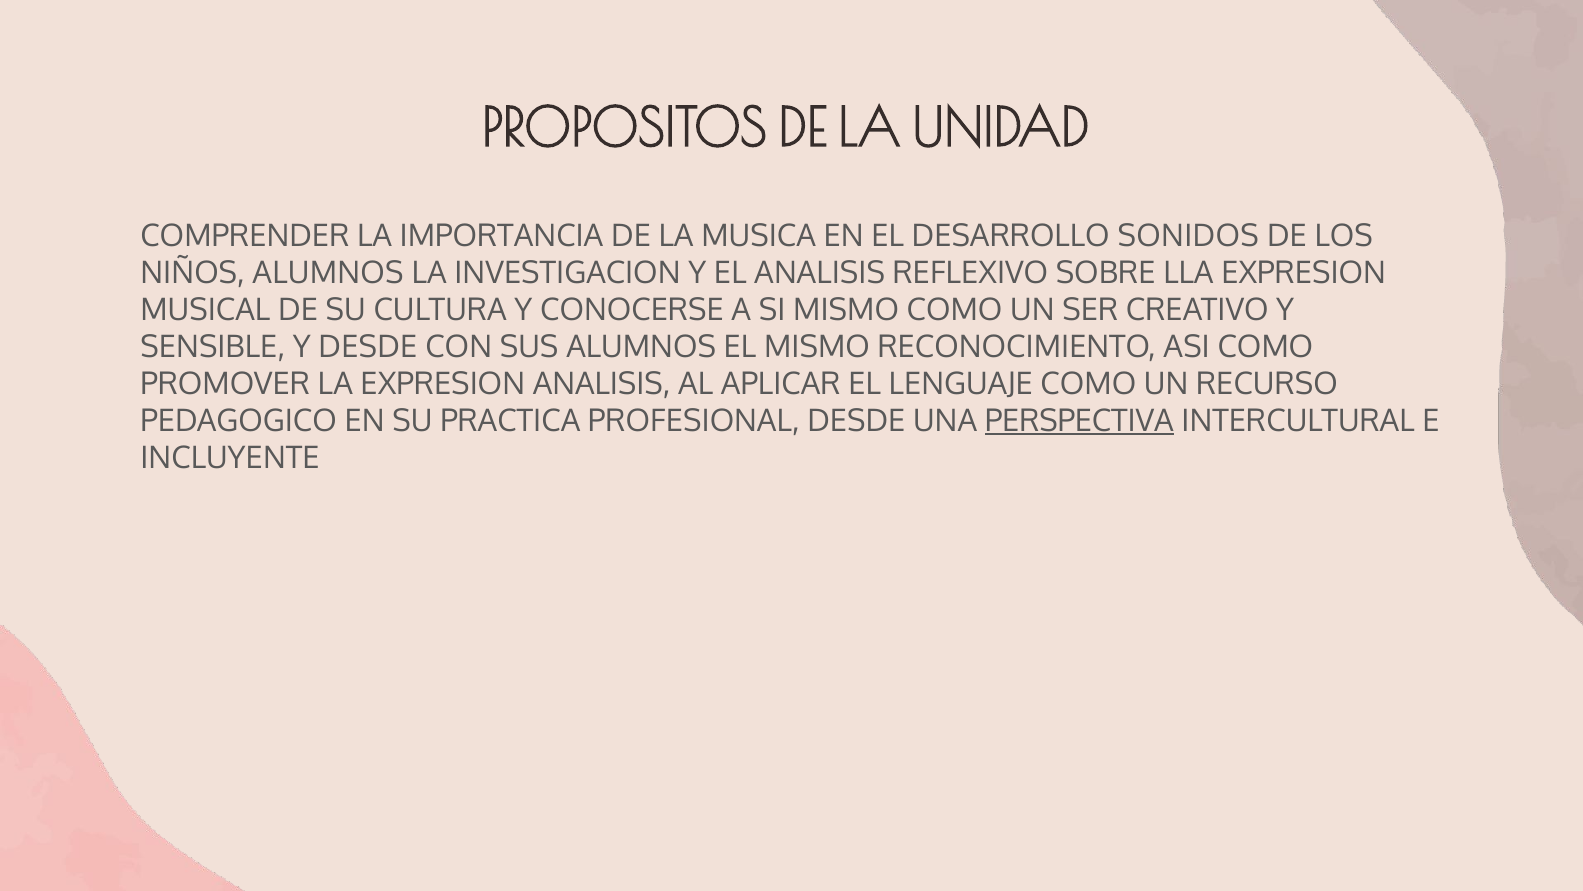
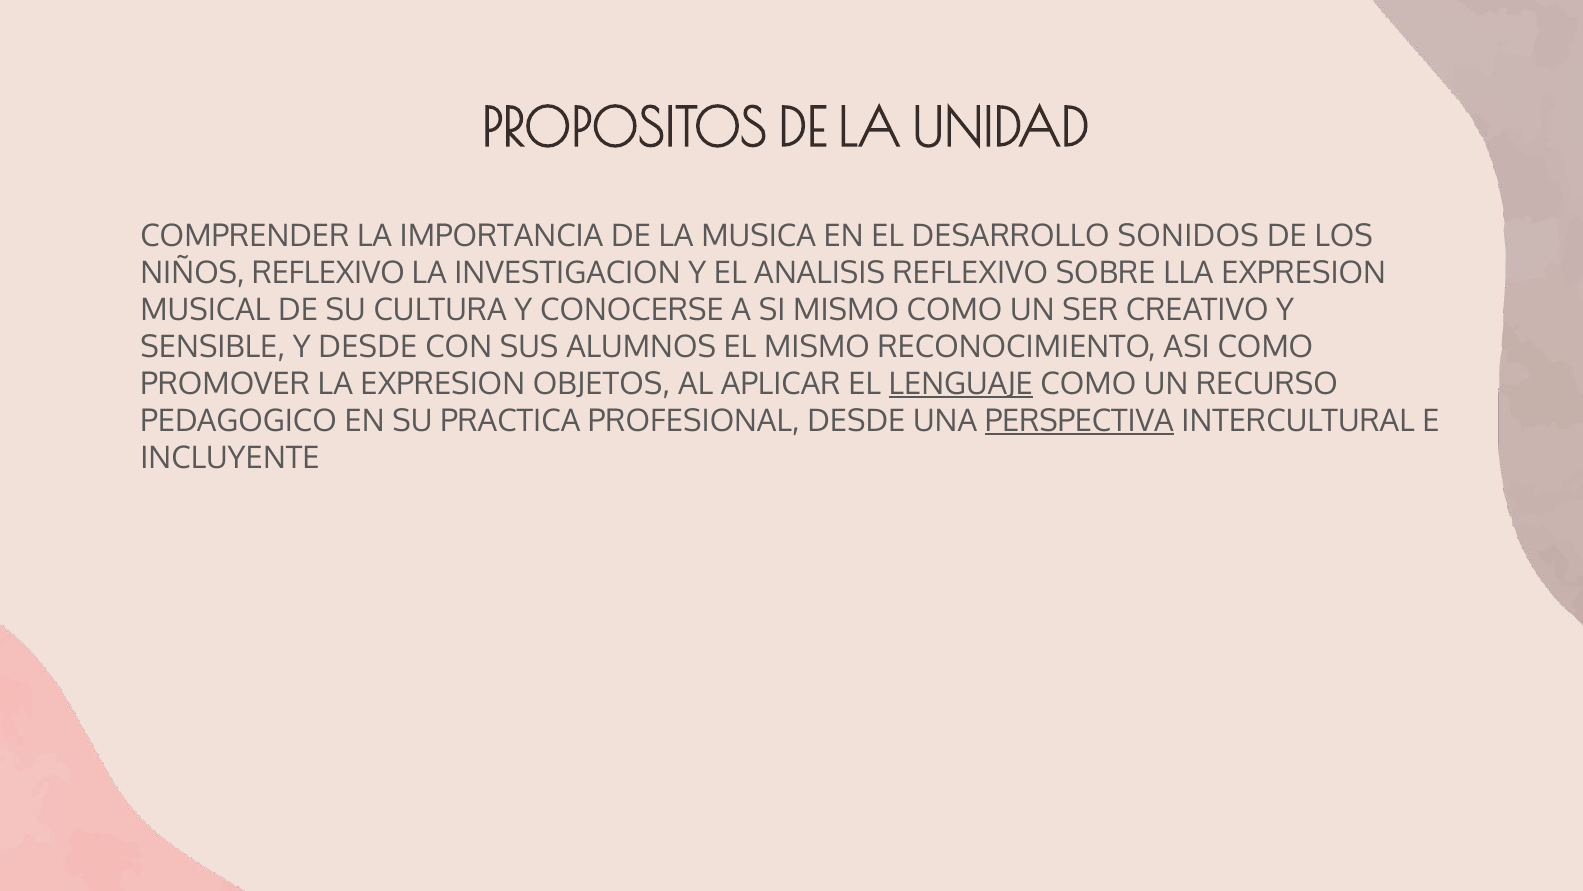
NIÑOS ALUMNOS: ALUMNOS -> REFLEXIVO (328, 273)
EXPRESION ANALISIS: ANALISIS -> OBJETOS (601, 384)
LENGUAJE underline: none -> present (961, 384)
